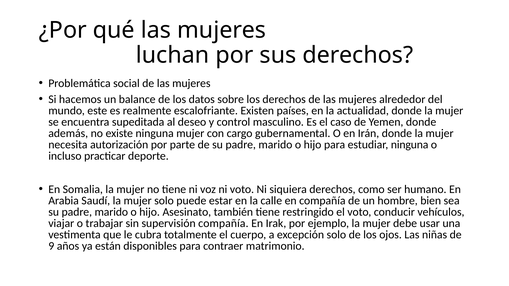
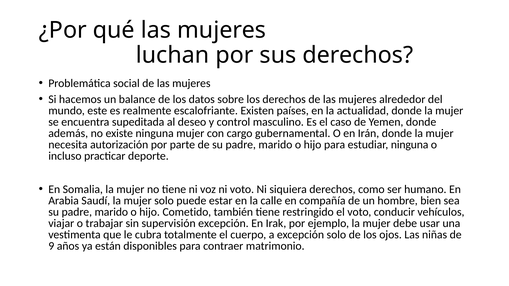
Asesinato: Asesinato -> Cometido (187, 212)
supervisión compañía: compañía -> excepción (223, 224)
